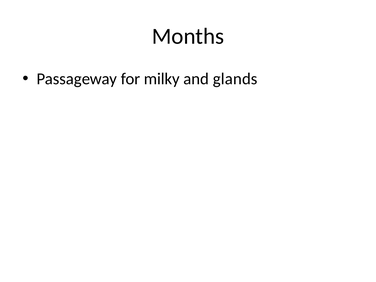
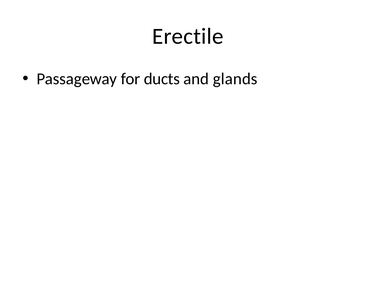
Months: Months -> Erectile (188, 36)
milky: milky -> ducts (162, 79)
